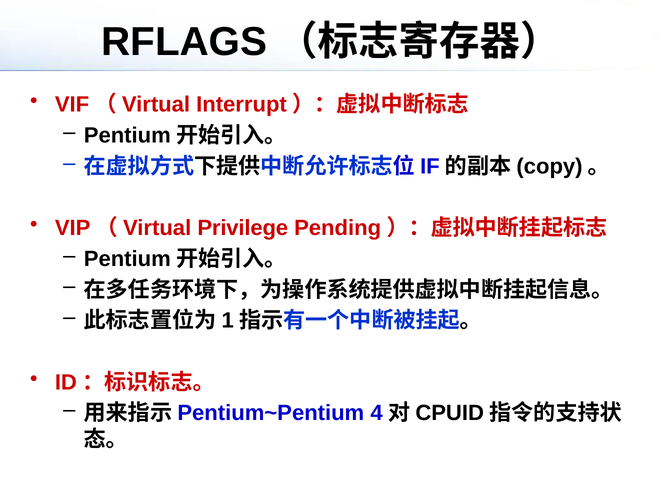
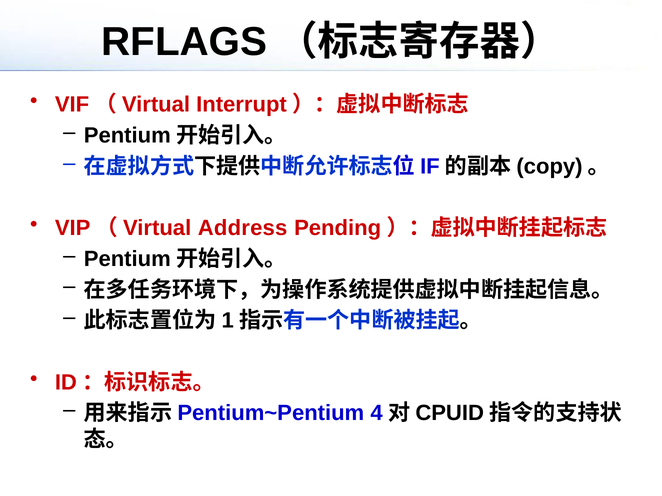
Privilege: Privilege -> Address (243, 228)
